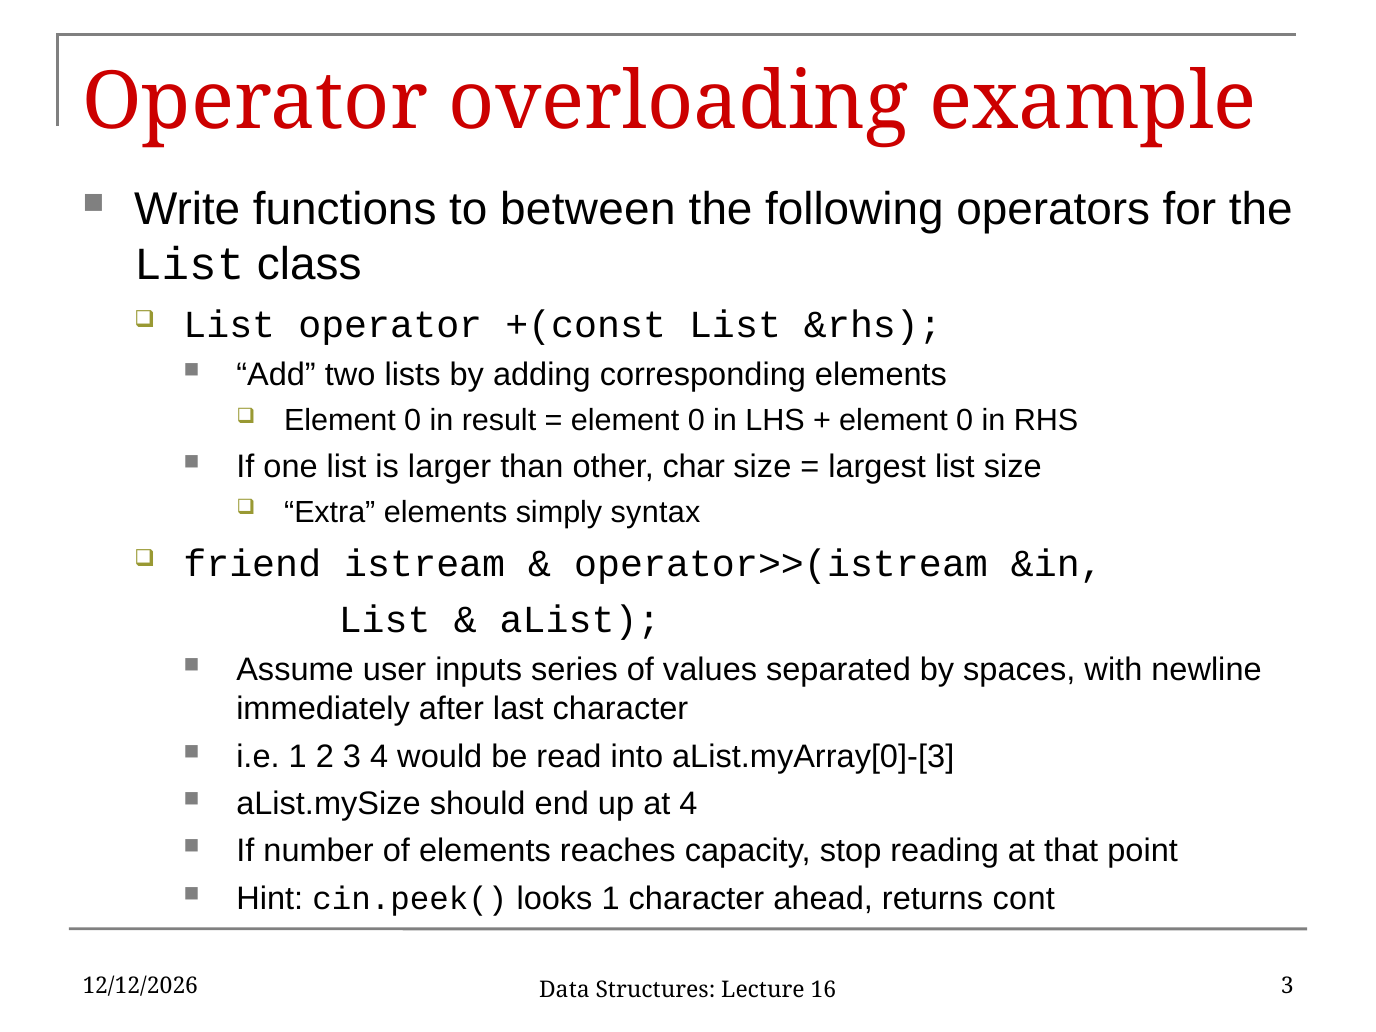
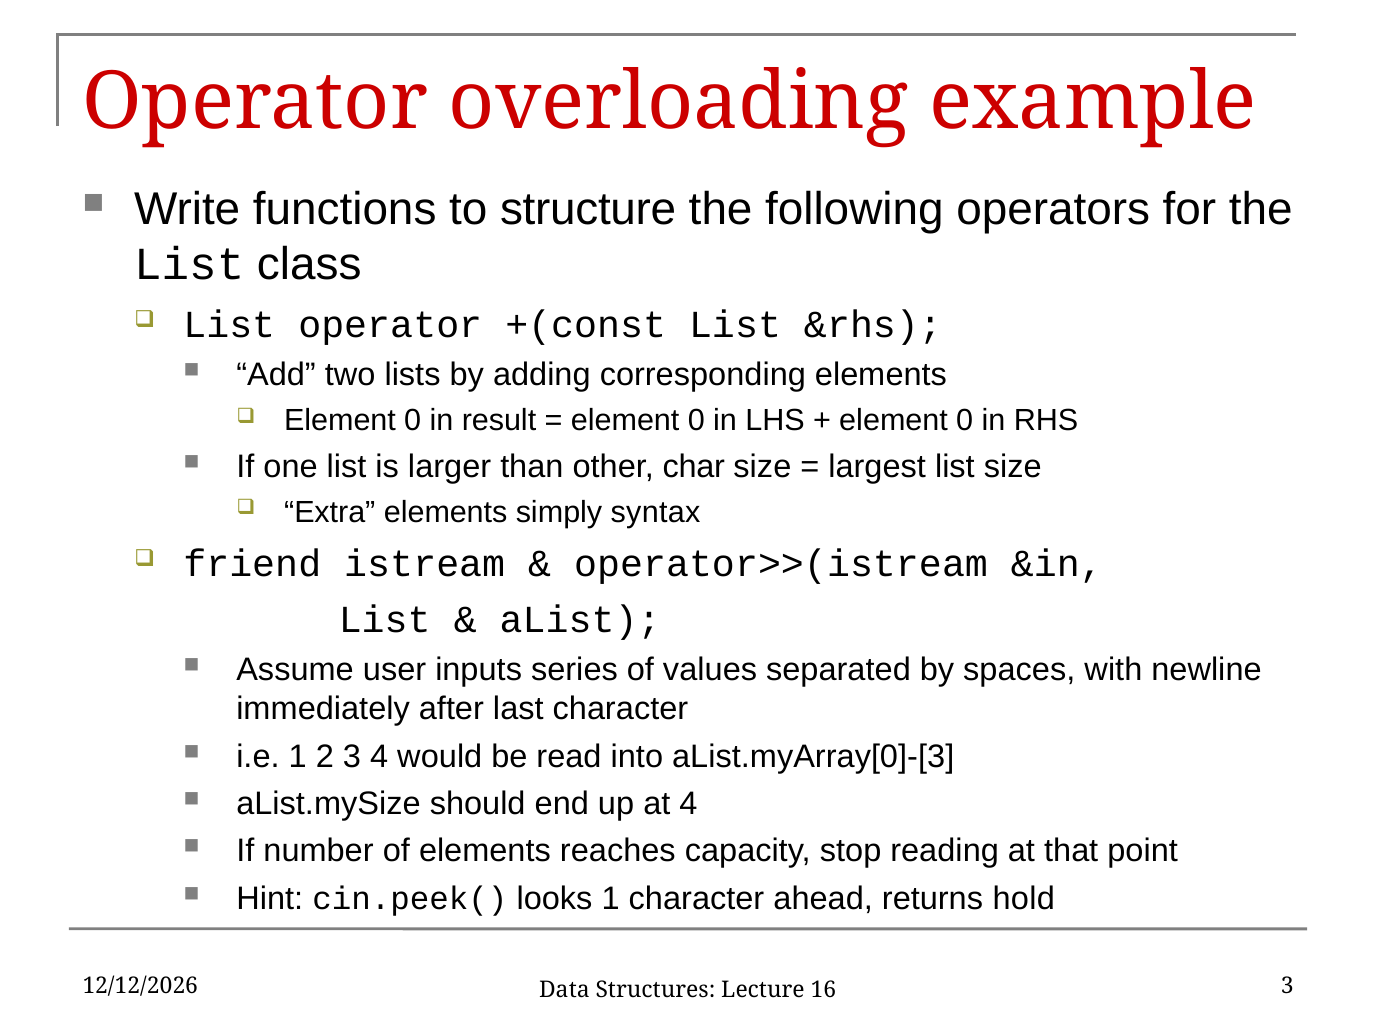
between: between -> structure (588, 210)
cont: cont -> hold (1024, 899)
